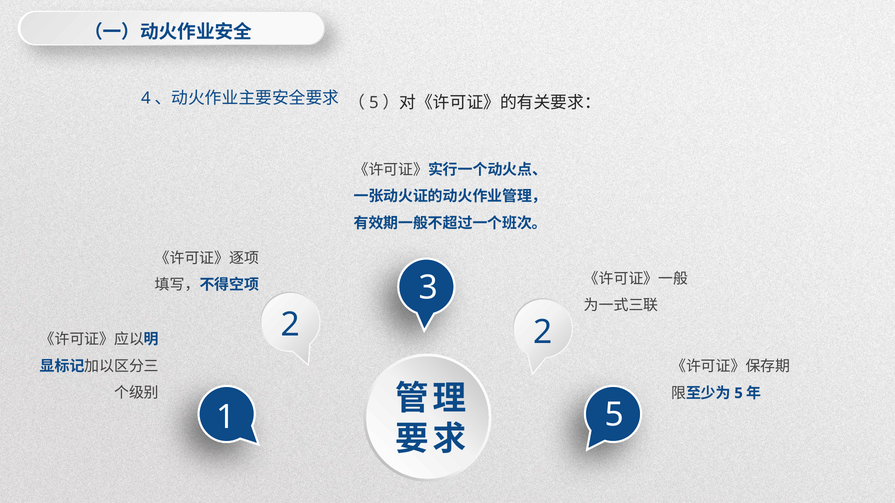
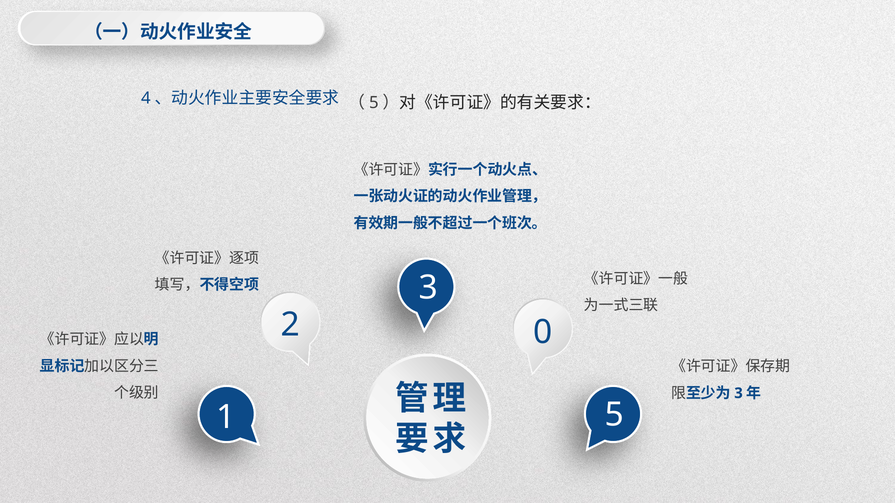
2 2: 2 -> 0 (543, 332)
5: 5 -> 3 (739, 393)
